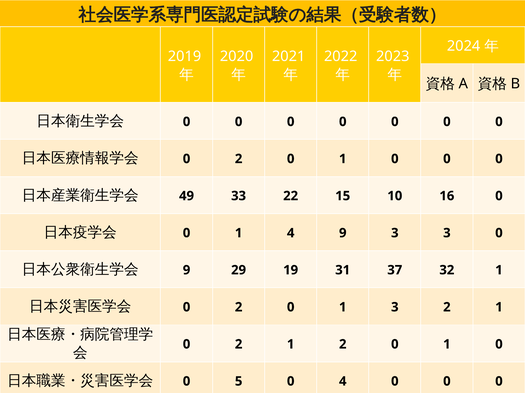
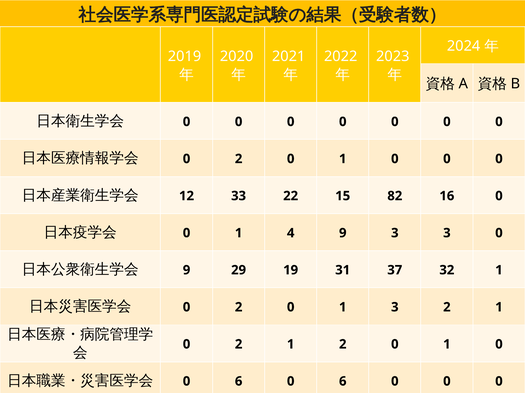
49: 49 -> 12 (187, 196)
10: 10 -> 82 (395, 196)
5: 5 -> 6 (239, 382)
4: 4 -> 6 (343, 382)
